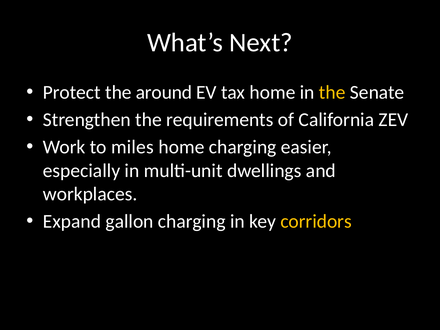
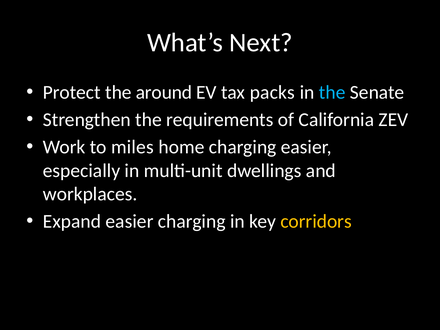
tax home: home -> packs (272, 92)
the colour: yellow -> light blue (332, 92)
Expand gallon: gallon -> easier (130, 221)
